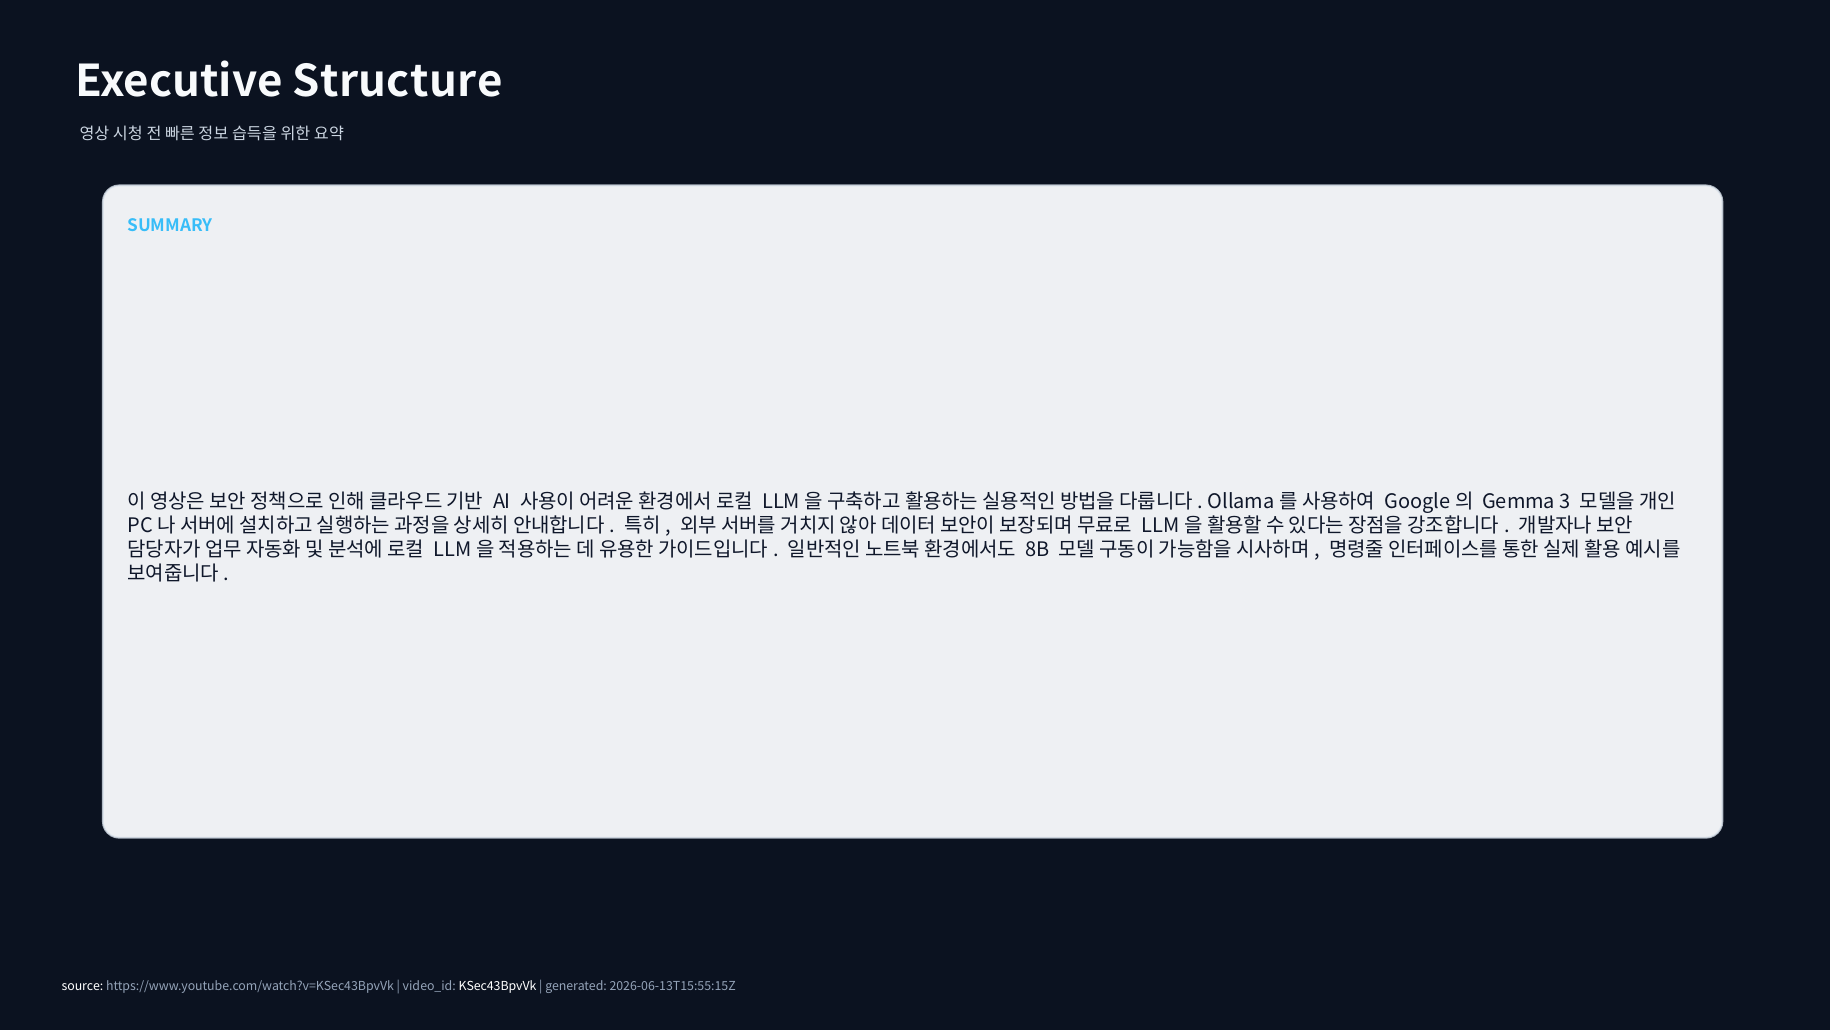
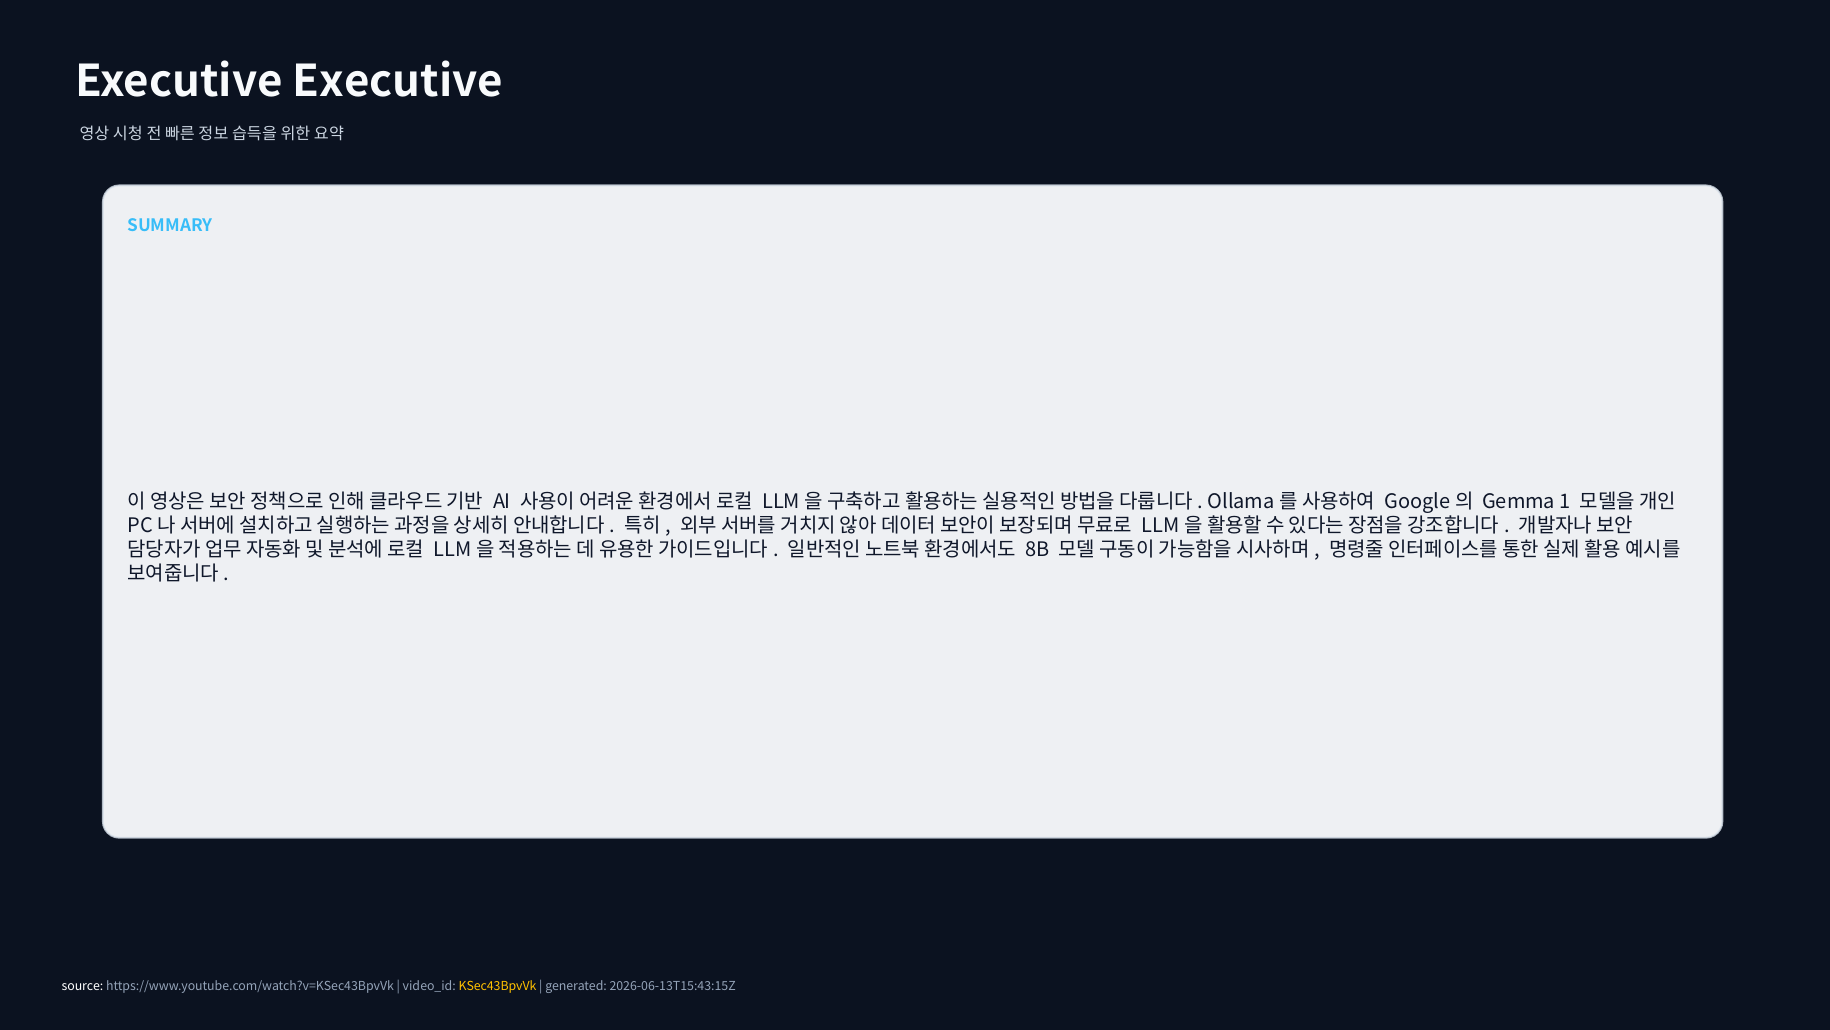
Executive Structure: Structure -> Executive (398, 82)
3: 3 -> 1 (1565, 501)
KSec43BpvVk colour: white -> yellow (498, 986)
2026-06-13T15:55:15Z: 2026-06-13T15:55:15Z -> 2026-06-13T15:43:15Z (673, 986)
